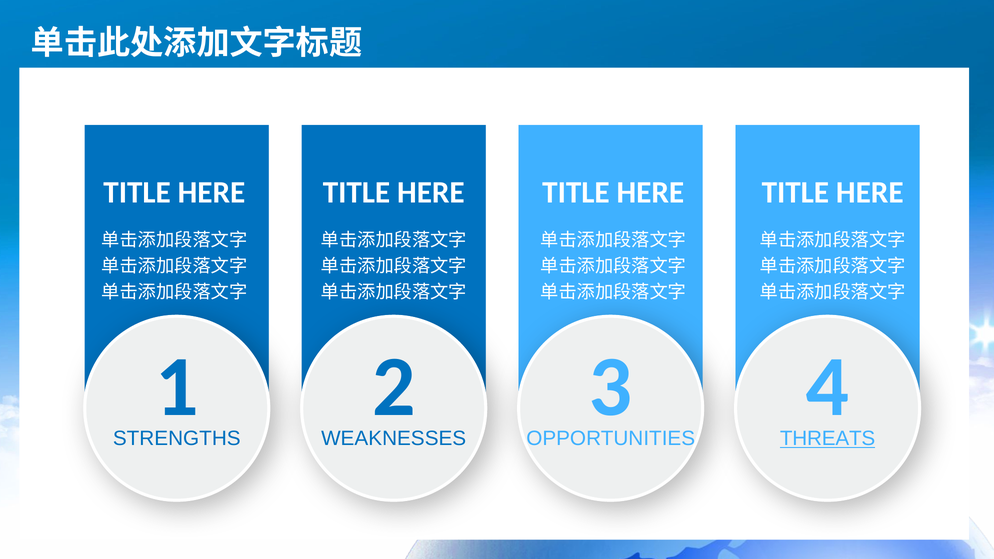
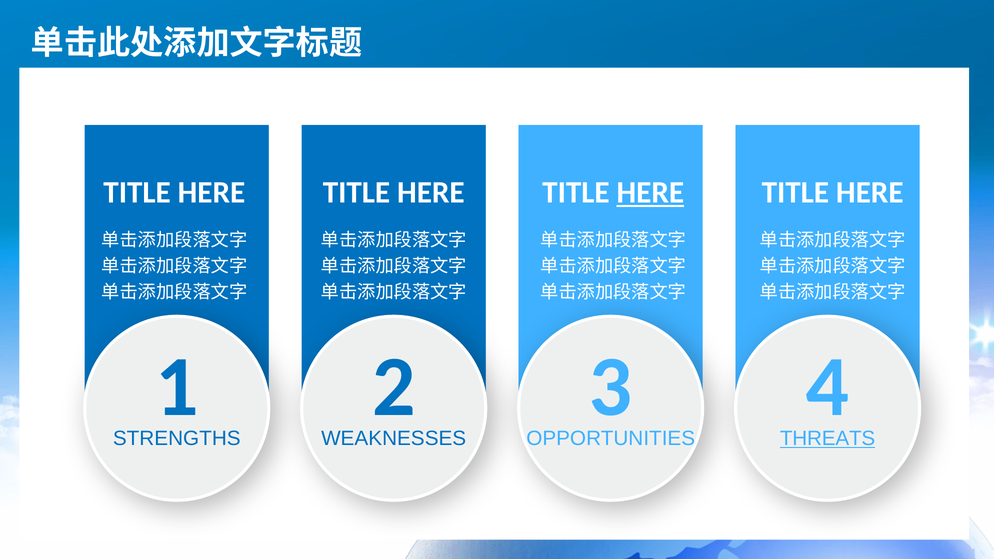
HERE underline: none -> present (650, 193)
